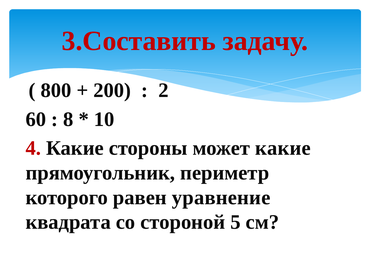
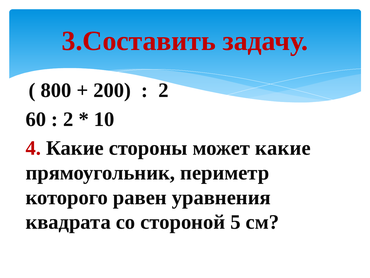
8: 8 -> 2 (68, 119)
уравнение: уравнение -> уравнения (221, 197)
